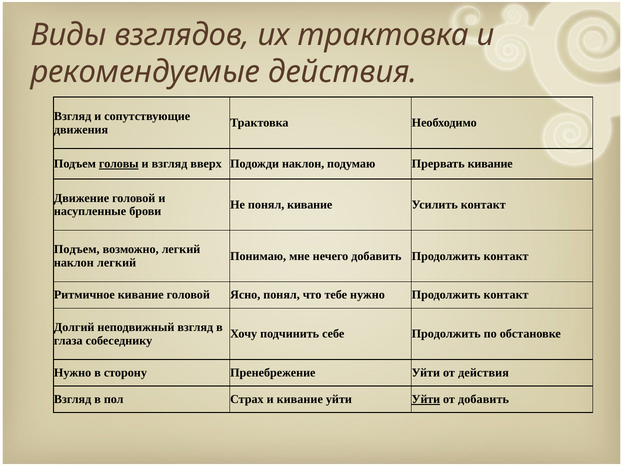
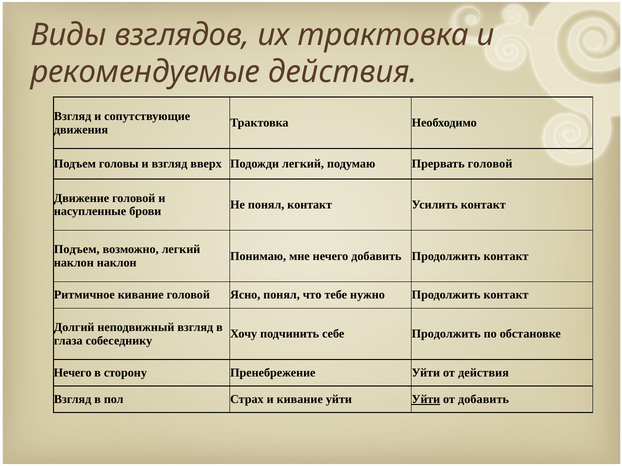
головы underline: present -> none (119, 164)
Подожди наклон: наклон -> легкий (303, 164)
Прервать кивание: кивание -> головой (490, 164)
понял кивание: кивание -> контакт (310, 205)
наклон легкий: легкий -> наклон (117, 263)
Нужно: Нужно -> Нечего (73, 373)
